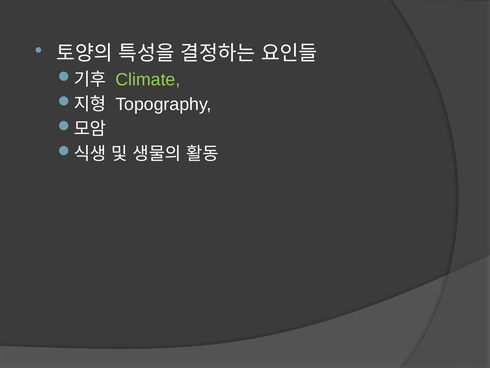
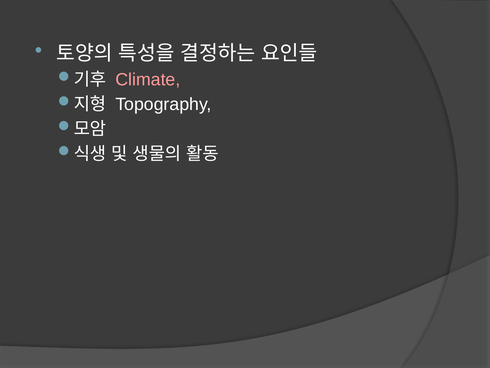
Climate colour: light green -> pink (148, 79)
